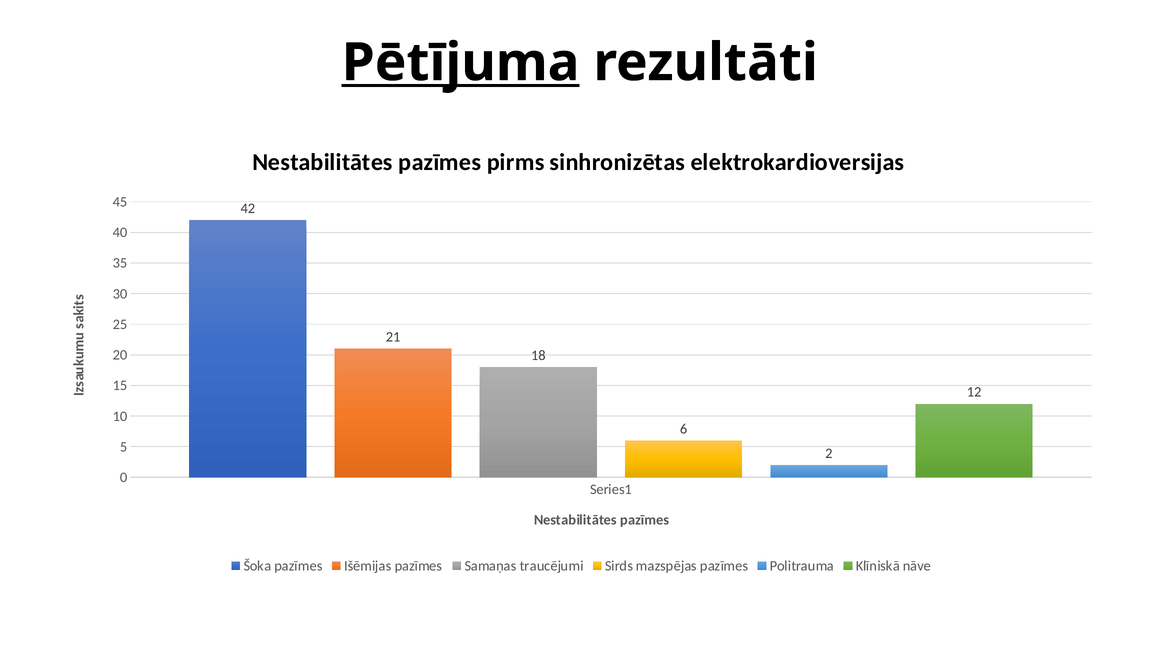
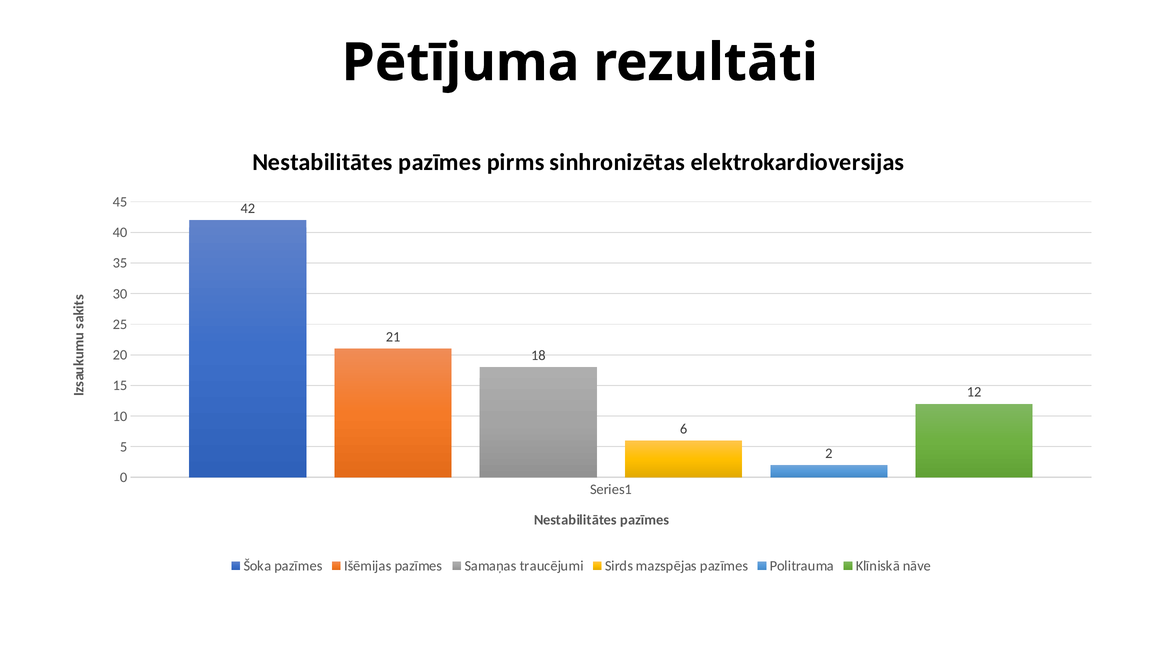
Pētījuma underline: present -> none (461, 63)
